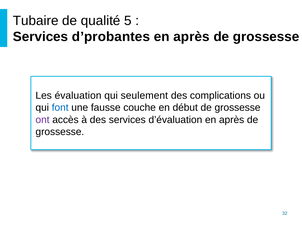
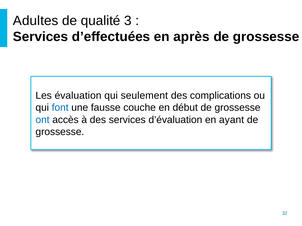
Tubaire: Tubaire -> Adultes (36, 21)
5: 5 -> 3 (128, 21)
d’probantes: d’probantes -> d’effectuées (111, 37)
ont colour: purple -> blue (43, 120)
d’évaluation en après: après -> ayant (232, 120)
